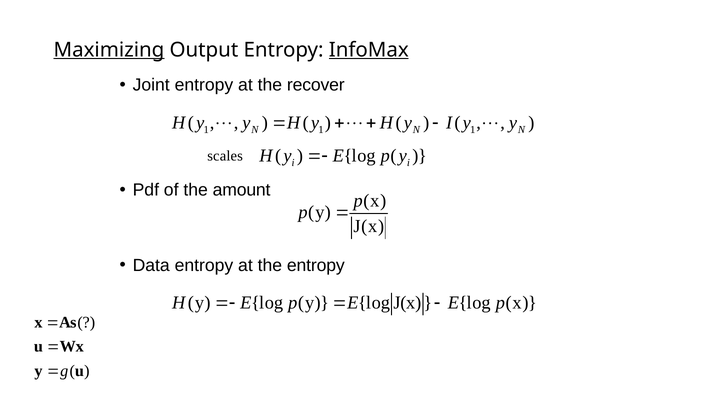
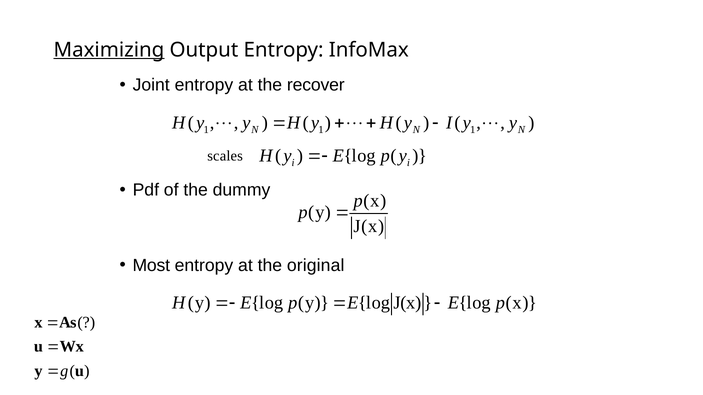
InfoMax underline: present -> none (369, 50)
amount: amount -> dummy (242, 190)
Data: Data -> Most (151, 266)
the entropy: entropy -> original (316, 266)
